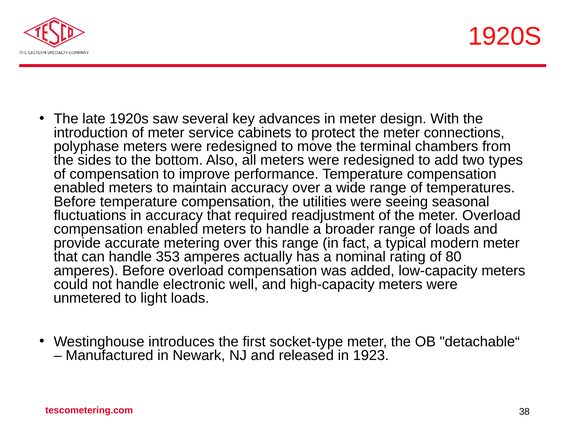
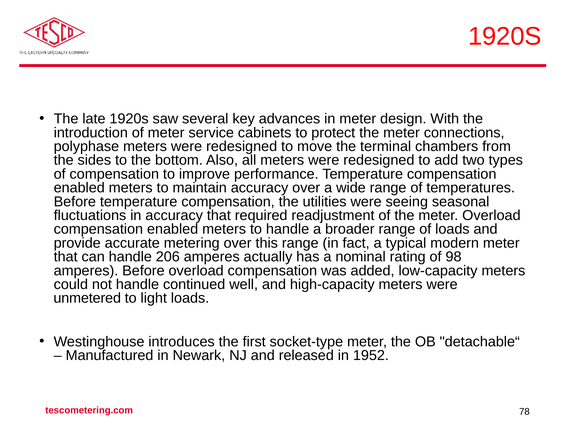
353: 353 -> 206 (168, 257)
80: 80 -> 98 (454, 257)
electronic: electronic -> continued (194, 285)
1923: 1923 -> 1952 (371, 356)
38: 38 -> 78 (524, 412)
